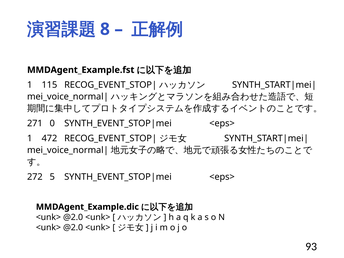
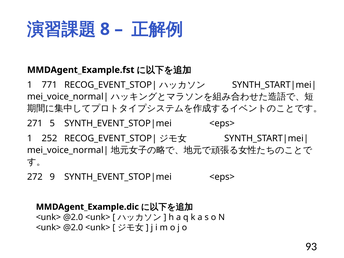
115: 115 -> 771 (49, 85)
0: 0 -> 5 (52, 123)
472: 472 -> 252 (49, 138)
5: 5 -> 9 (52, 177)
